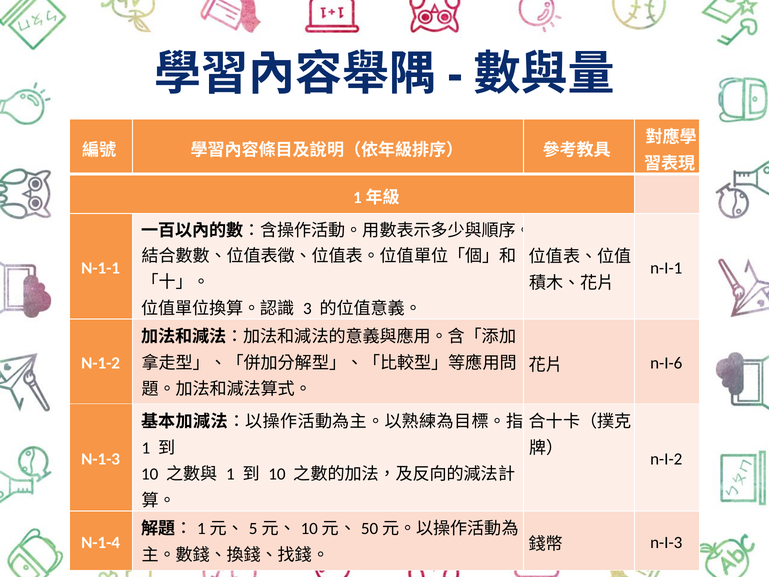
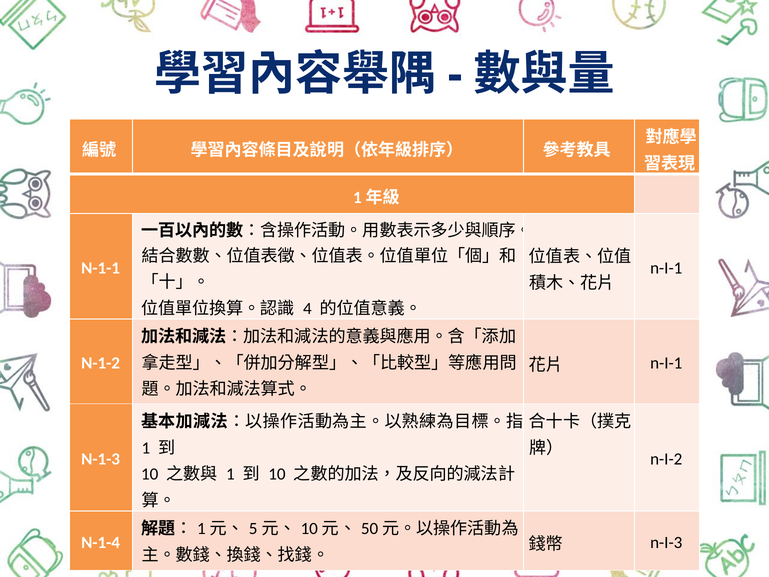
3: 3 -> 4 (307, 308)
n-I-6: n-I-6 -> n-I-1 (666, 363)
